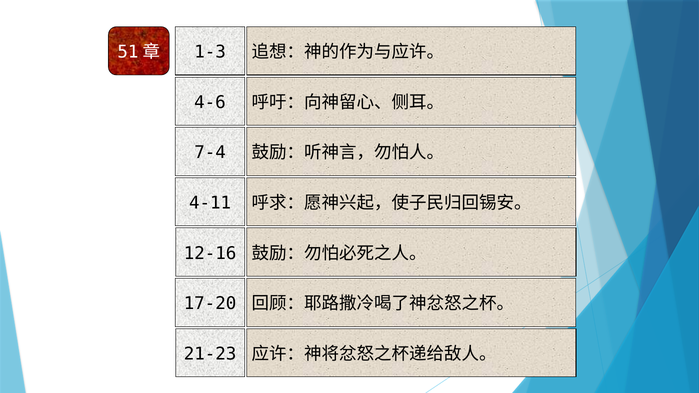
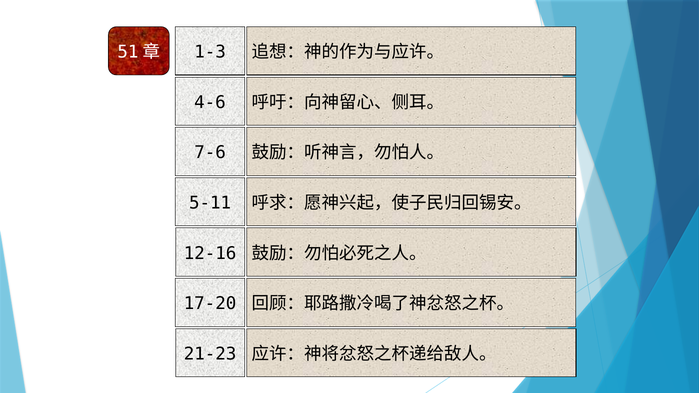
7-4: 7-4 -> 7-6 (210, 153)
4-11: 4-11 -> 5-11 (210, 203)
